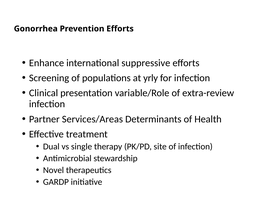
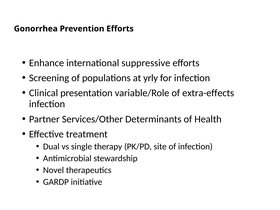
extra-review: extra-review -> extra-effects (208, 93)
Services/Areas: Services/Areas -> Services/Other (92, 119)
